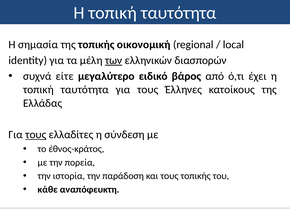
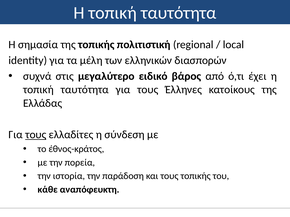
οικονομική: οικονομική -> πολιτιστική (144, 45)
των underline: present -> none (114, 60)
είτε: είτε -> στις (65, 76)
